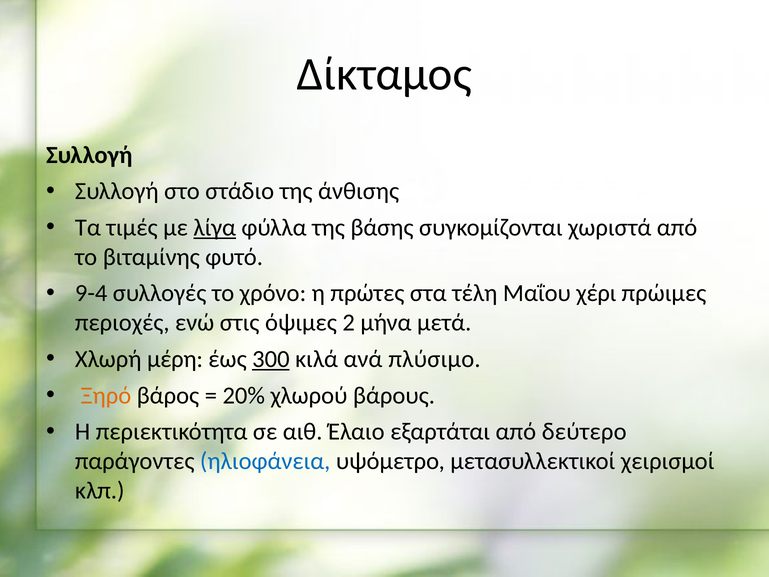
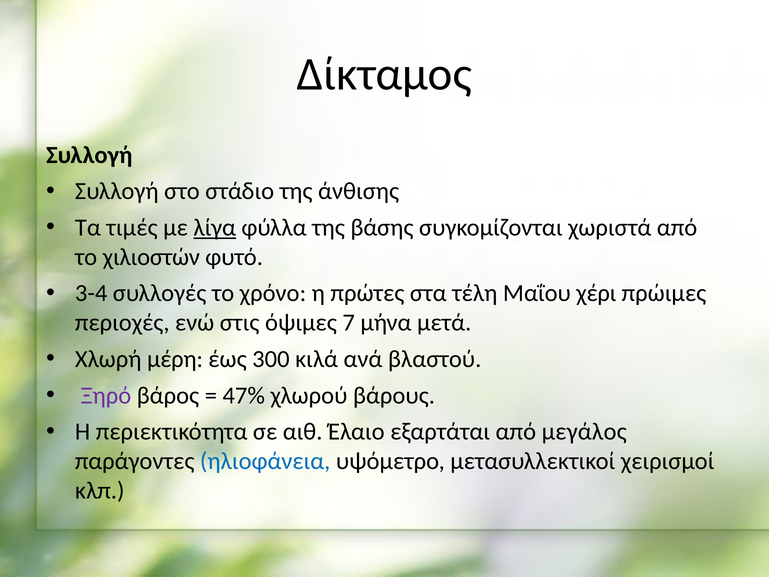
βιταμίνης: βιταμίνης -> χιλιοστών (151, 257)
9-4: 9-4 -> 3-4 (91, 293)
2: 2 -> 7 (349, 323)
300 underline: present -> none (271, 359)
πλύσιμο: πλύσιμο -> βλαστού (435, 359)
Ξηρό colour: orange -> purple (106, 395)
20%: 20% -> 47% (244, 395)
δεύτερο: δεύτερο -> μεγάλος (584, 432)
